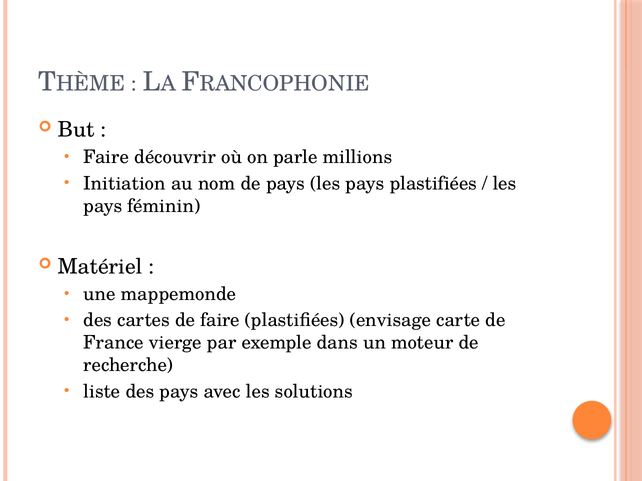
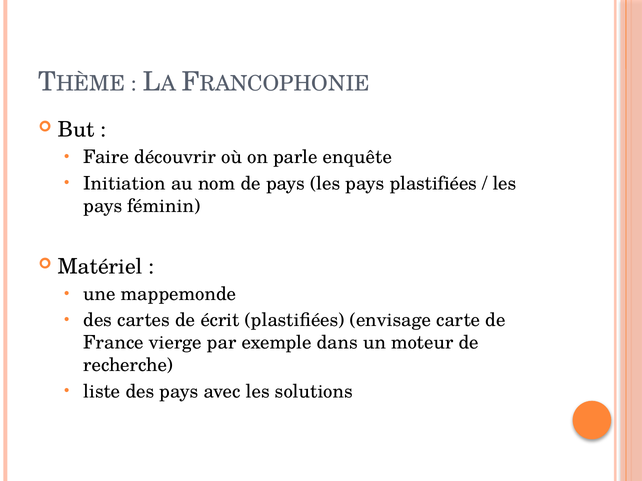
millions: millions -> enquête (357, 157)
de faire: faire -> écrit (220, 321)
